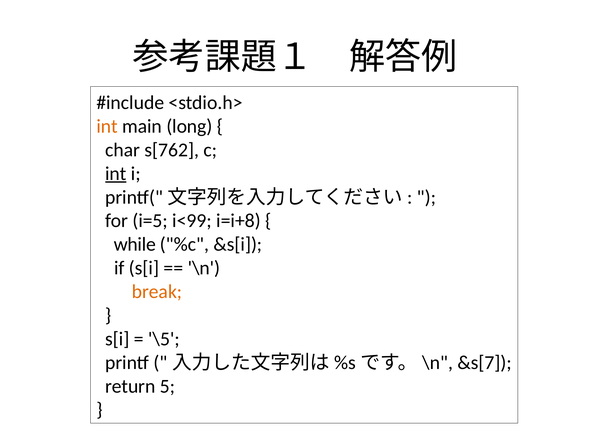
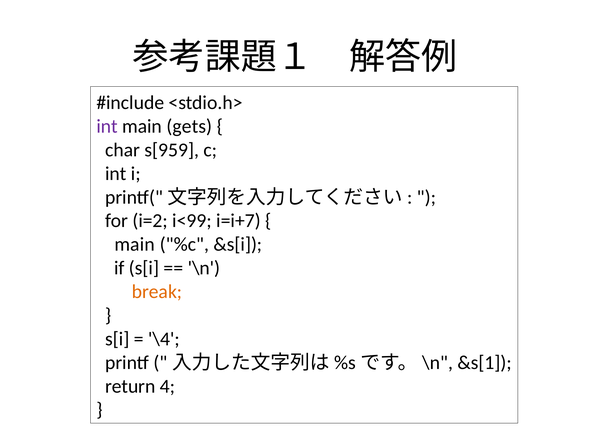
int colour: orange -> purple (107, 126)
long: long -> gets (189, 126)
s[762: s[762 -> s[959 (172, 150)
int underline: present -> none (116, 173)
i=5: i=5 -> i=2 (150, 221)
i=i+8: i=i+8 -> i=i+7 (238, 221)
while: while -> main (135, 244)
\5: \5 -> \4 (164, 339)
&s[7: &s[7 -> &s[1 (485, 362)
5: 5 -> 4 (168, 386)
